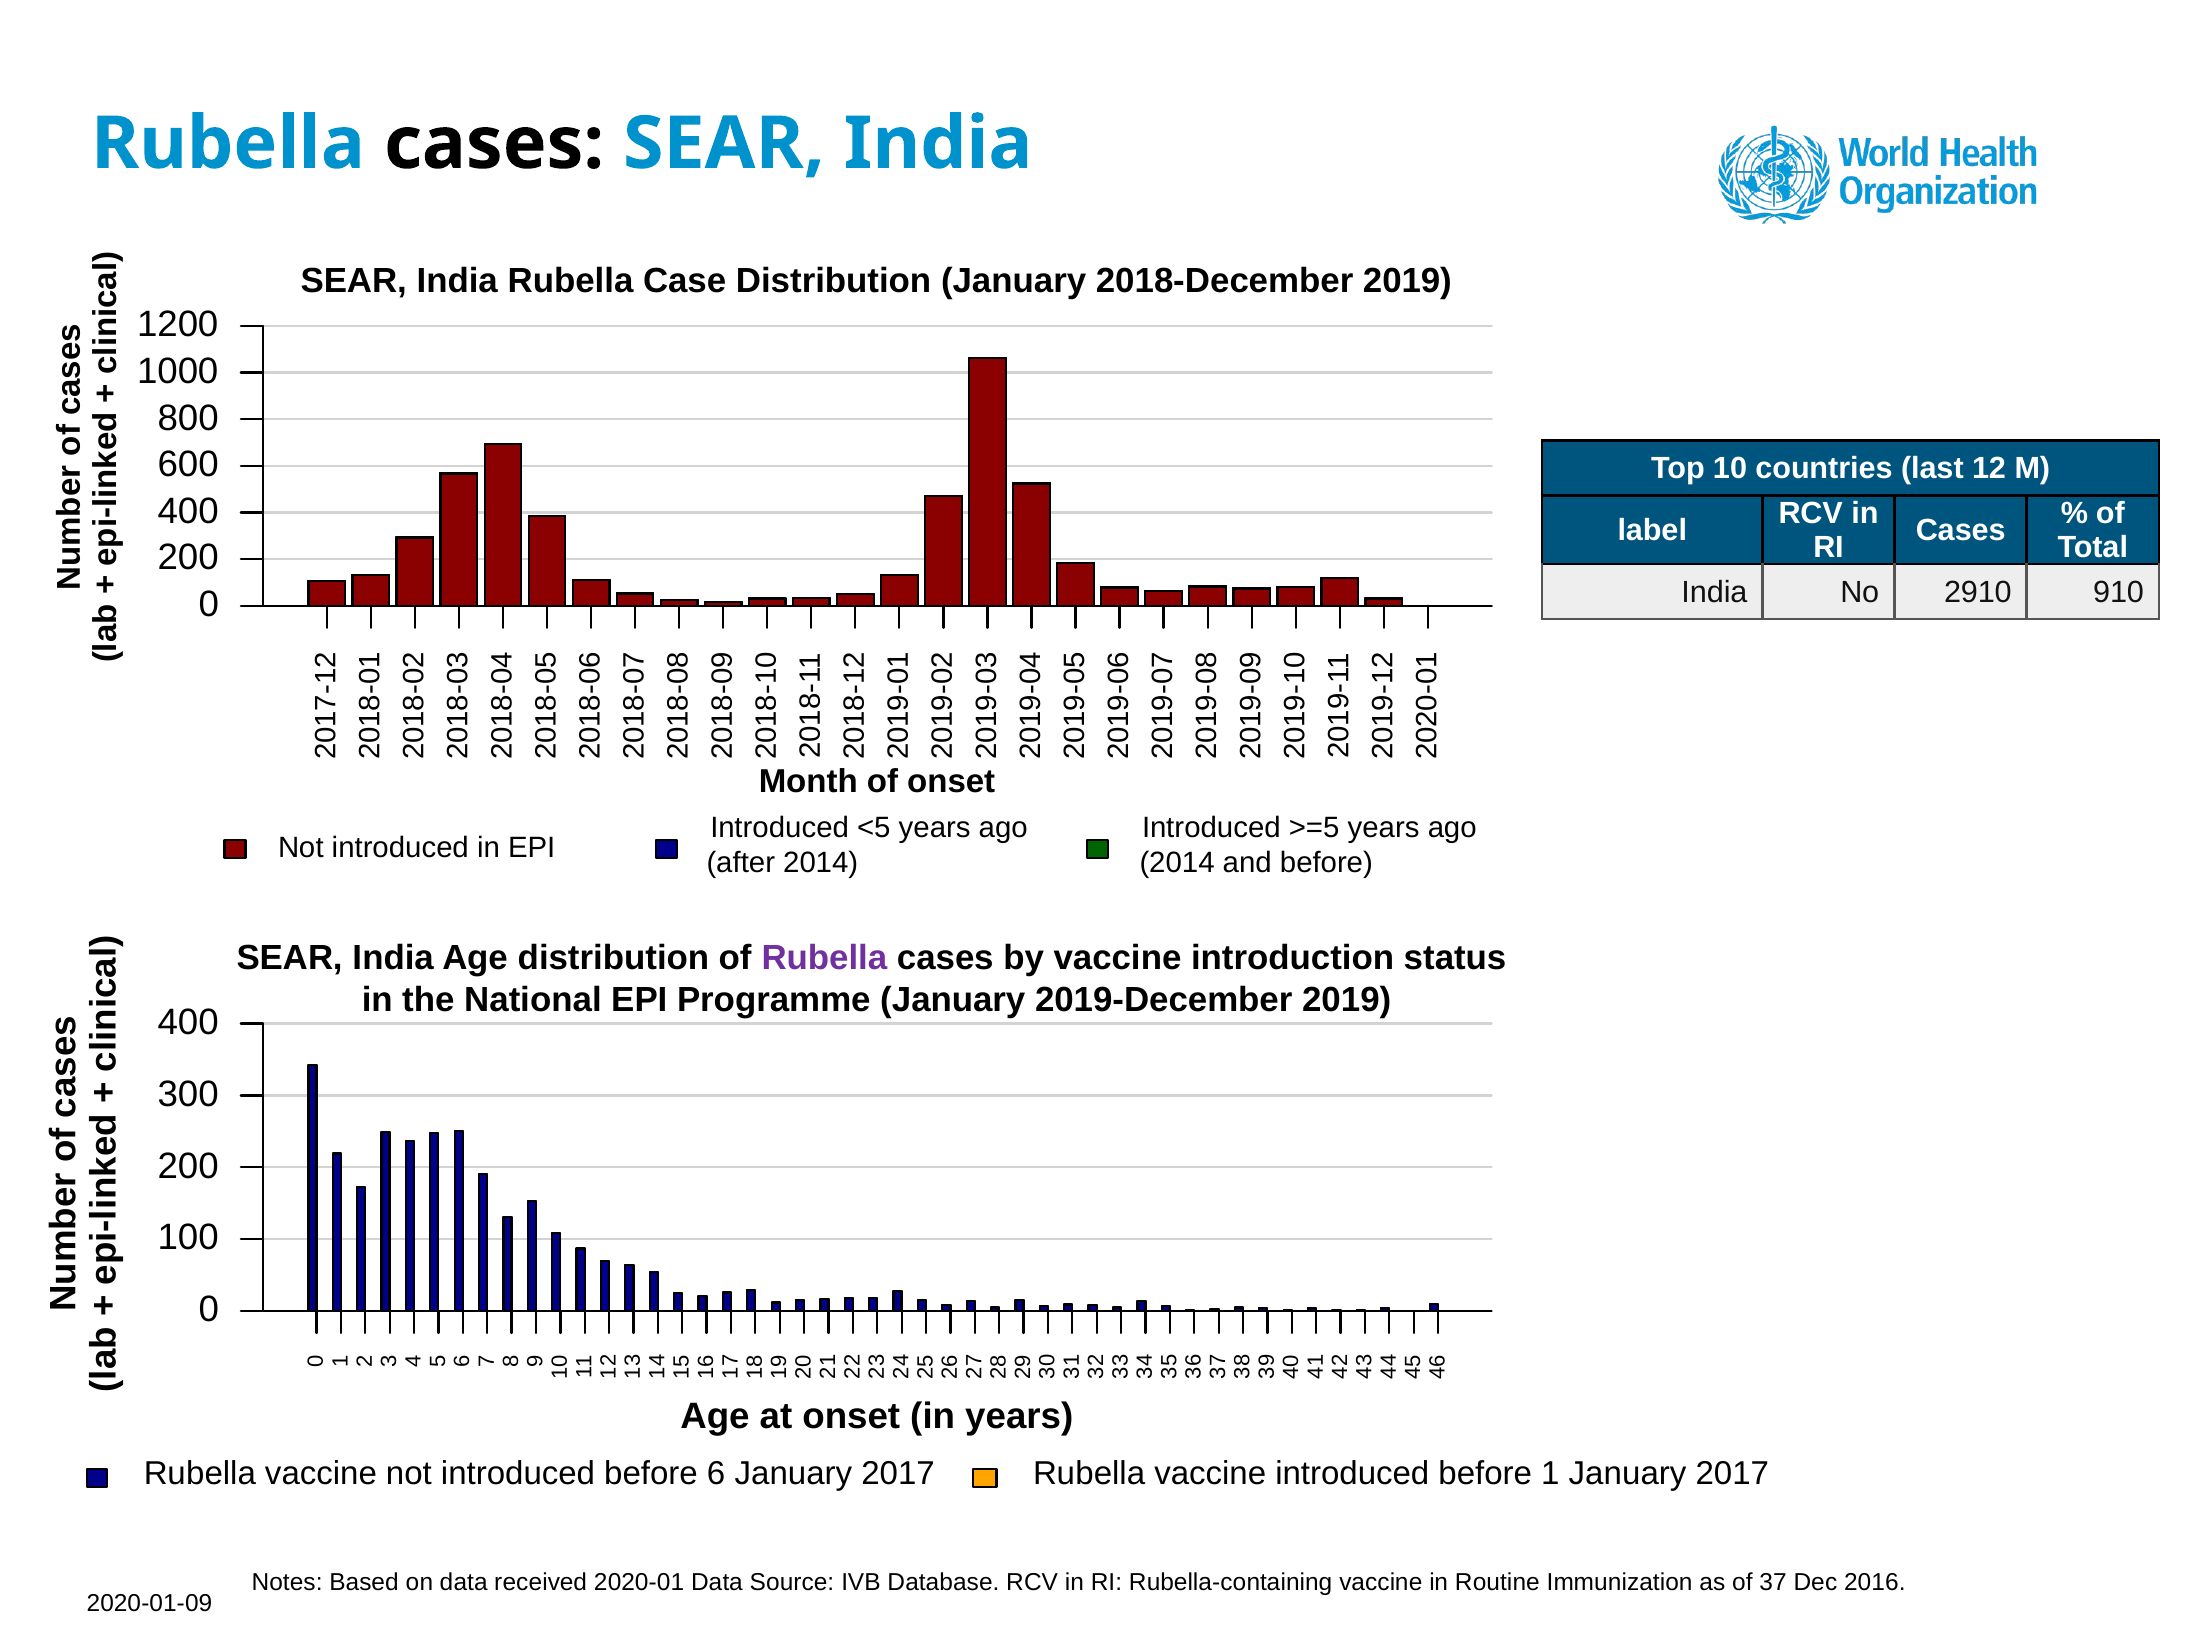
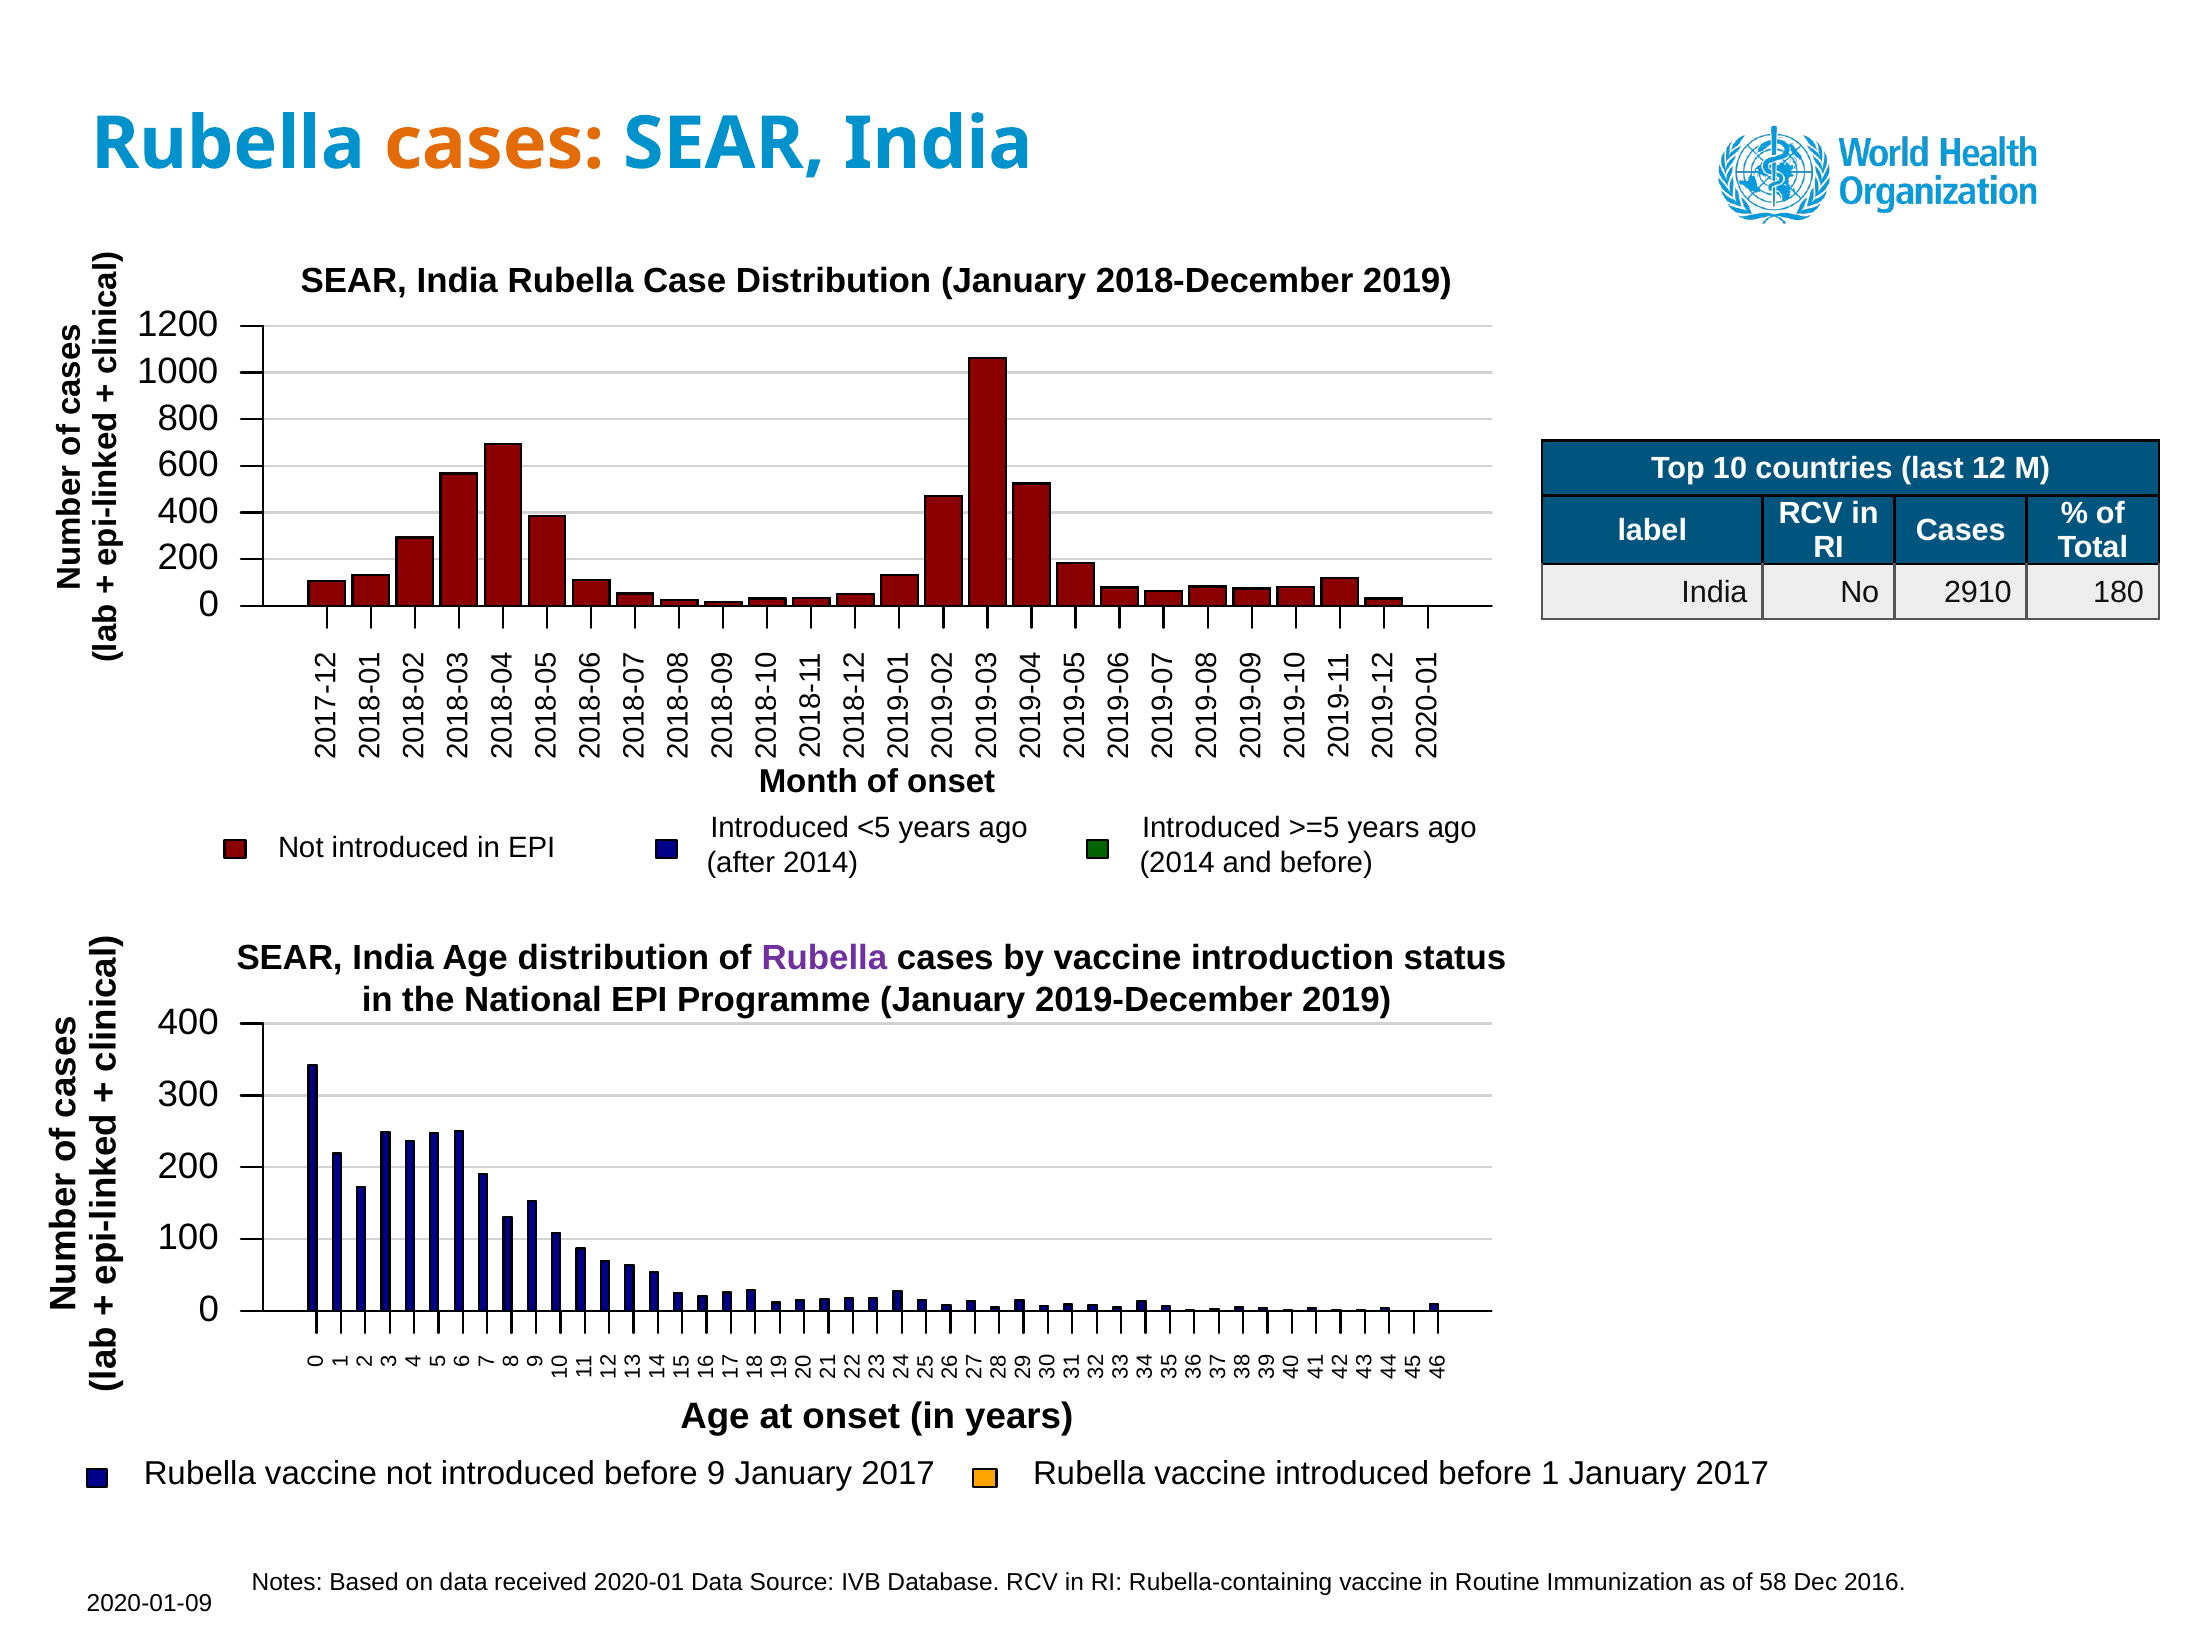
cases colour: black -> orange (494, 144)
910: 910 -> 180 (2119, 592)
before 6: 6 -> 9 (716, 1474)
37: 37 -> 58 (1773, 1583)
